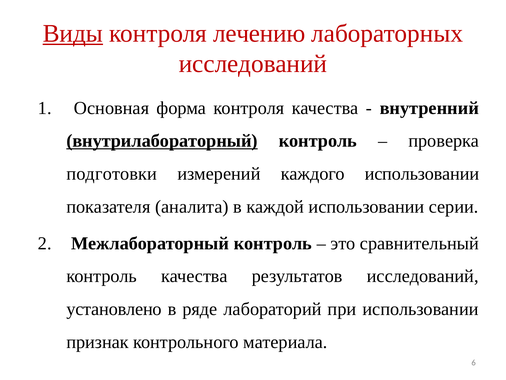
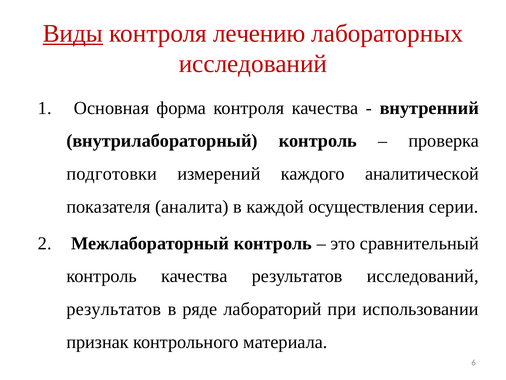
внутрилабораторный underline: present -> none (162, 141)
каждого использовании: использовании -> аналитической (422, 174)
каждой использовании: использовании -> осуществления (367, 206)
установлено: установлено -> результатов (114, 309)
